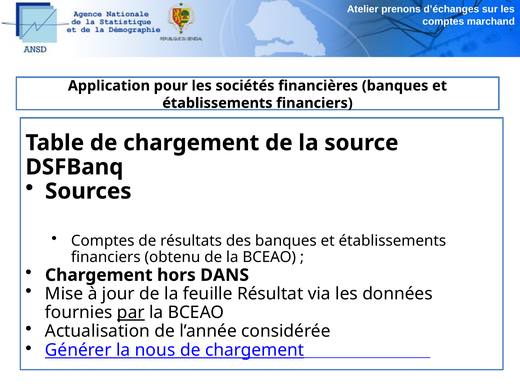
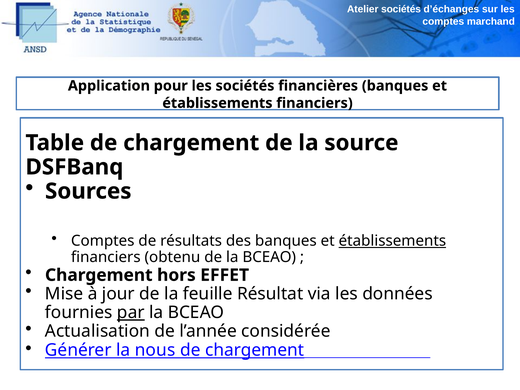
Atelier prenons: prenons -> sociétés (401, 9)
établissements underline: none -> present (392, 241)
DANS: DANS -> EFFET (225, 275)
